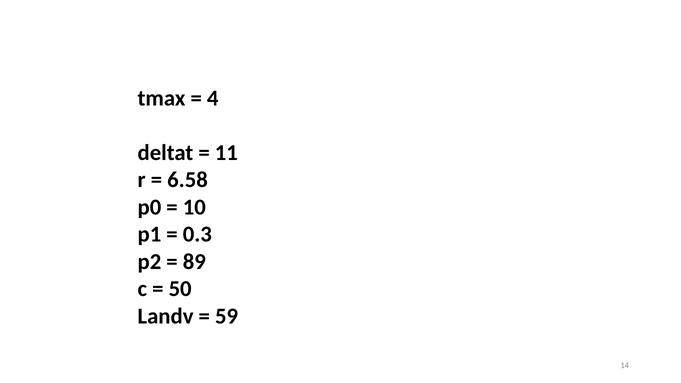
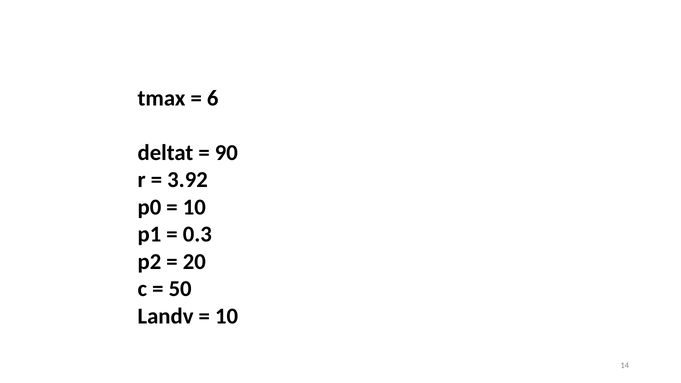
4: 4 -> 6 (213, 98)
11: 11 -> 90 (226, 153)
6.58: 6.58 -> 3.92 (187, 180)
89: 89 -> 20 (194, 262)
59: 59 -> 10 (227, 316)
